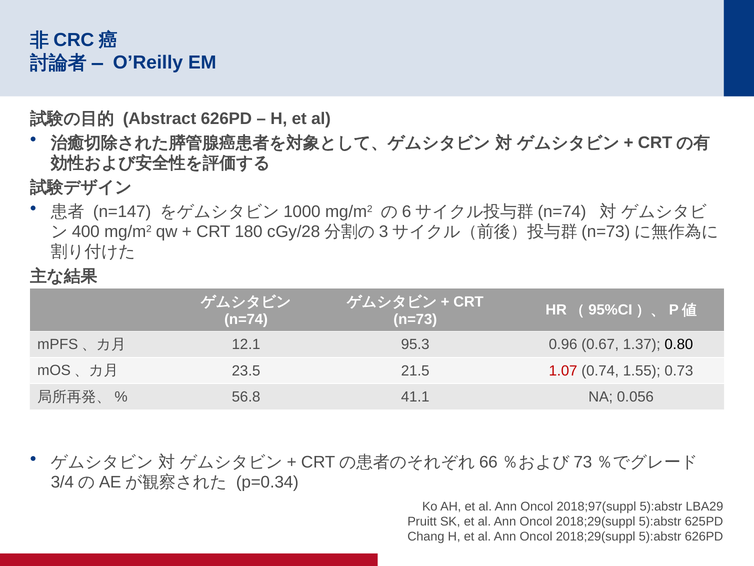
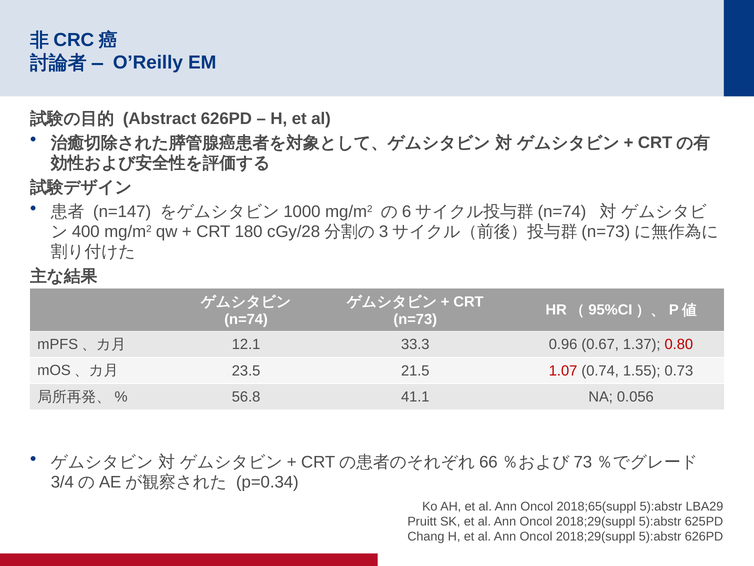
95.3: 95.3 -> 33.3 (415, 344)
0.80 colour: black -> red (679, 344)
2018;97(suppl: 2018;97(suppl -> 2018;65(suppl (596, 506)
